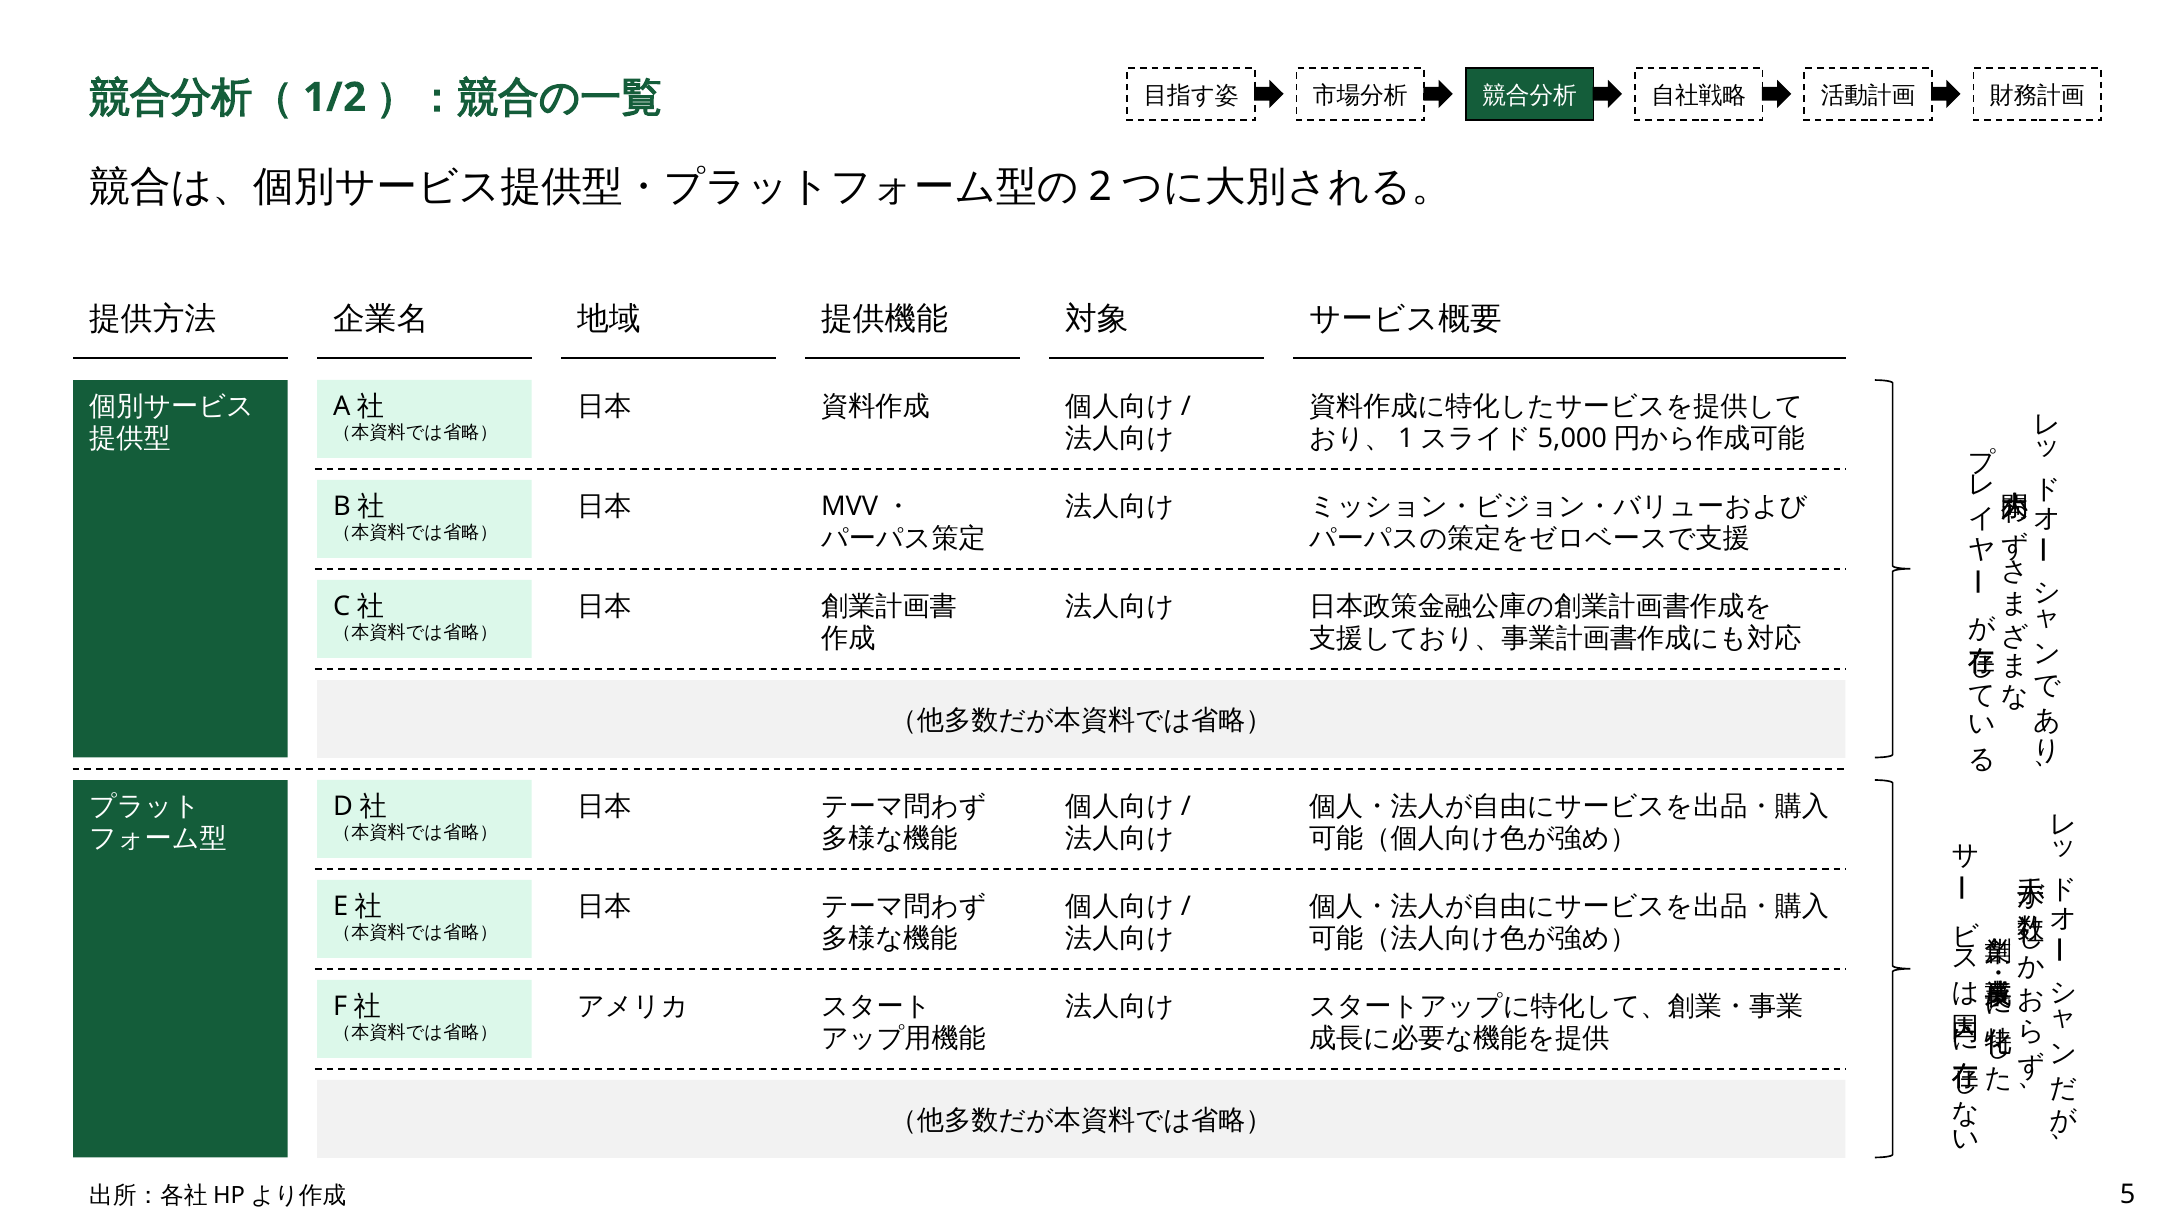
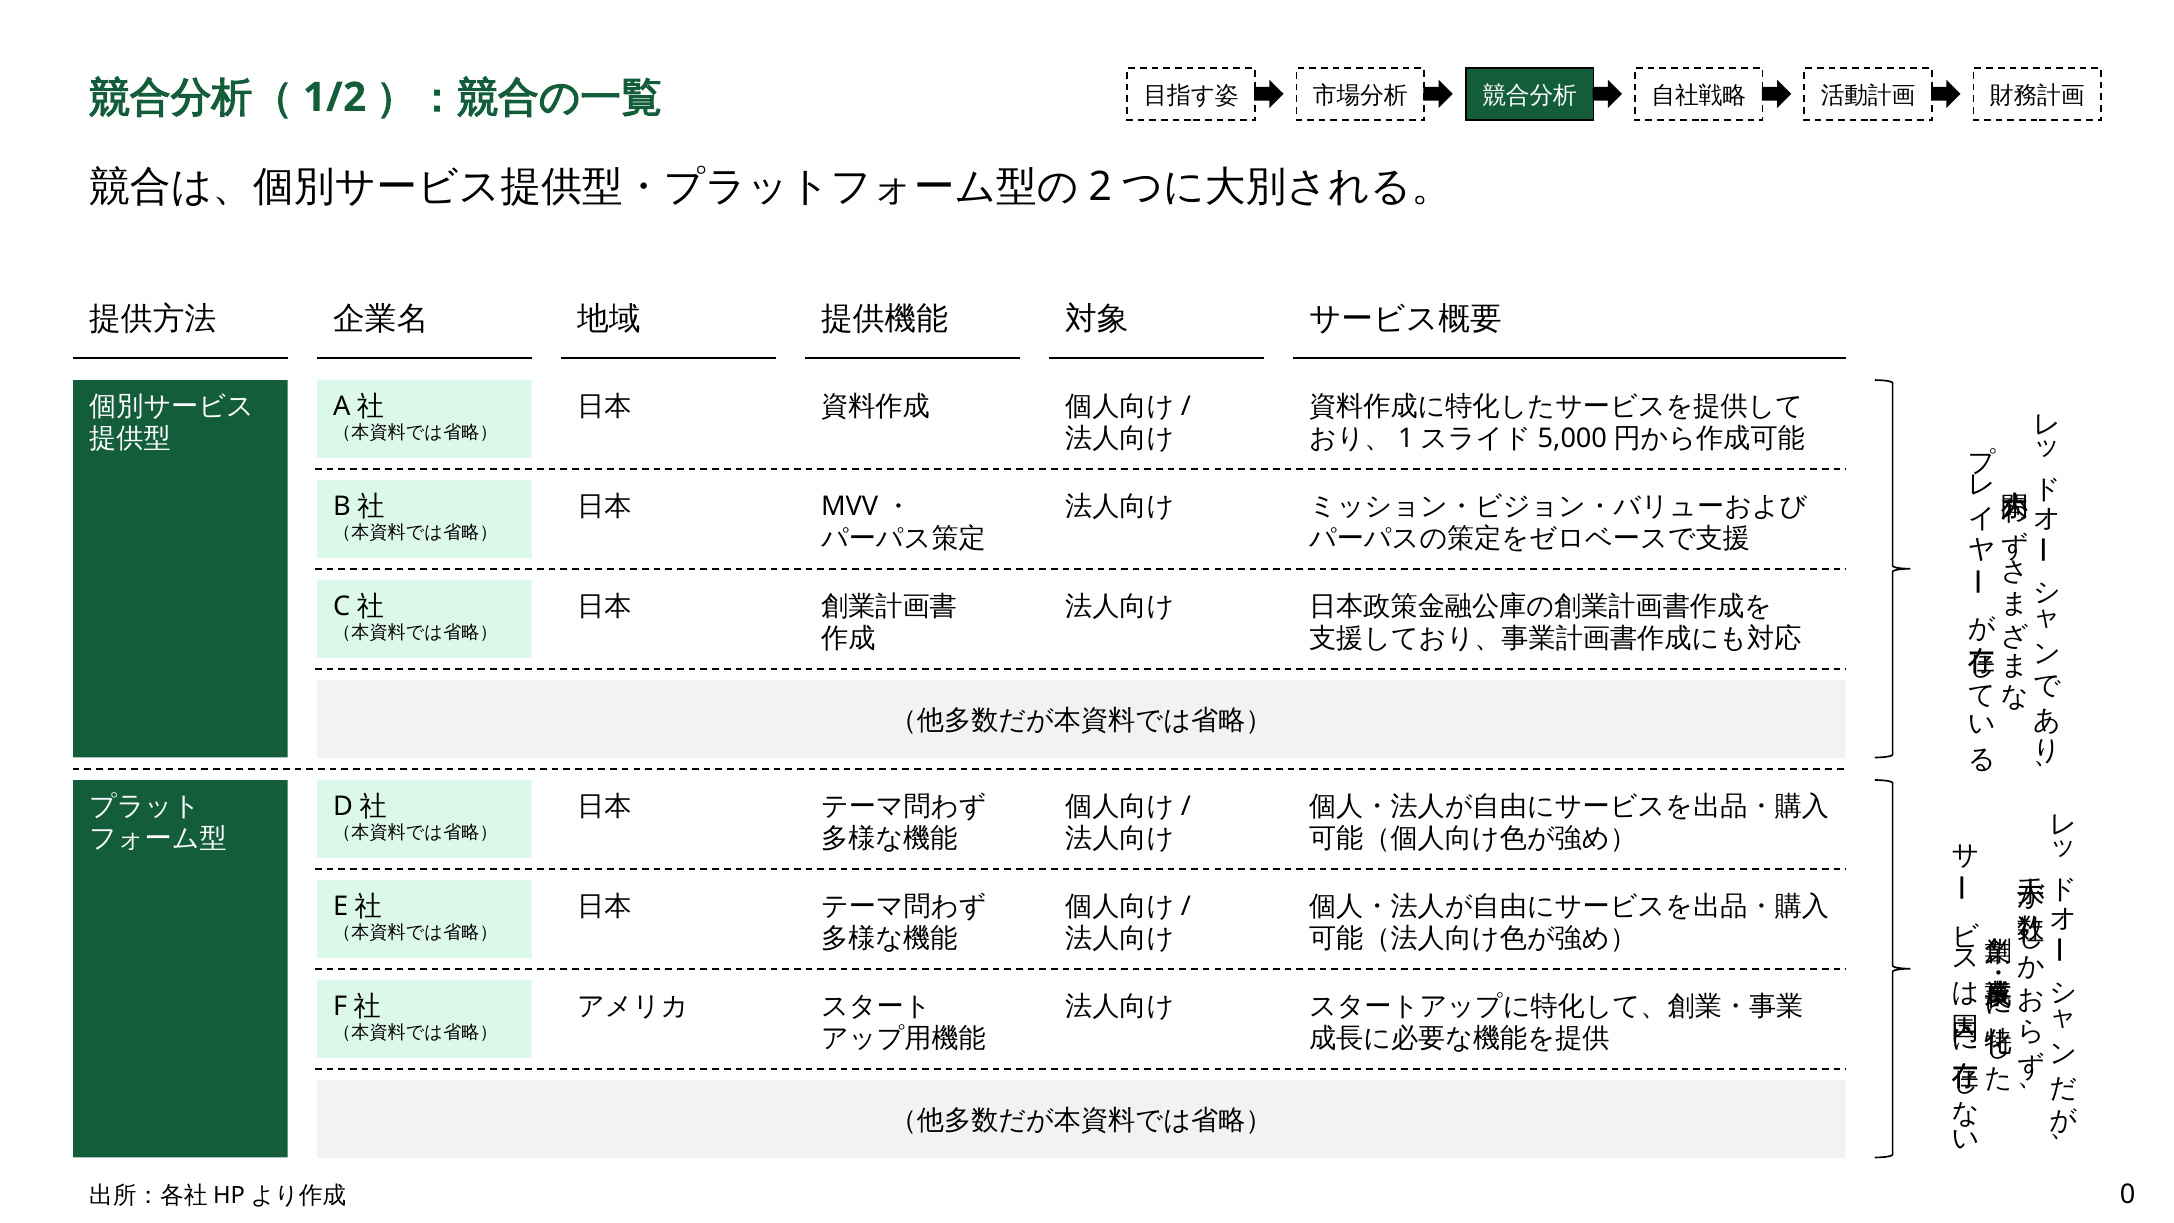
5: 5 -> 0 (2128, 1194)
